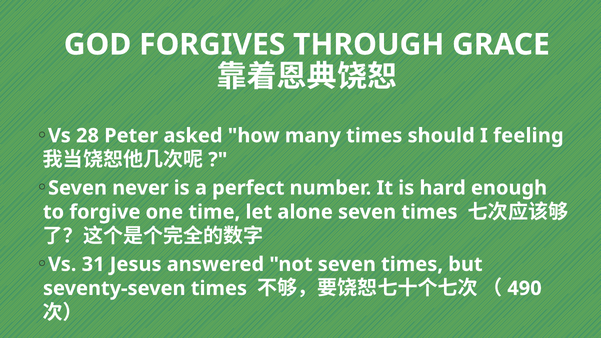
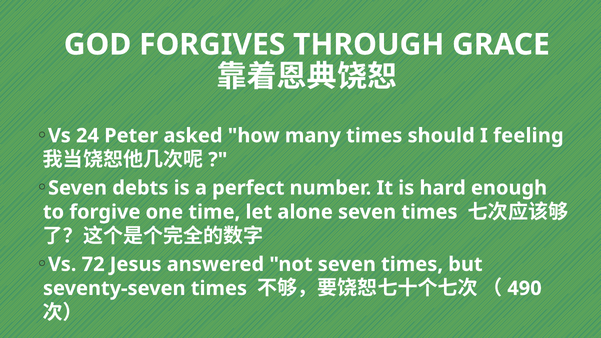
28: 28 -> 24 (88, 136)
never: never -> debts (140, 188)
31: 31 -> 72 (93, 264)
